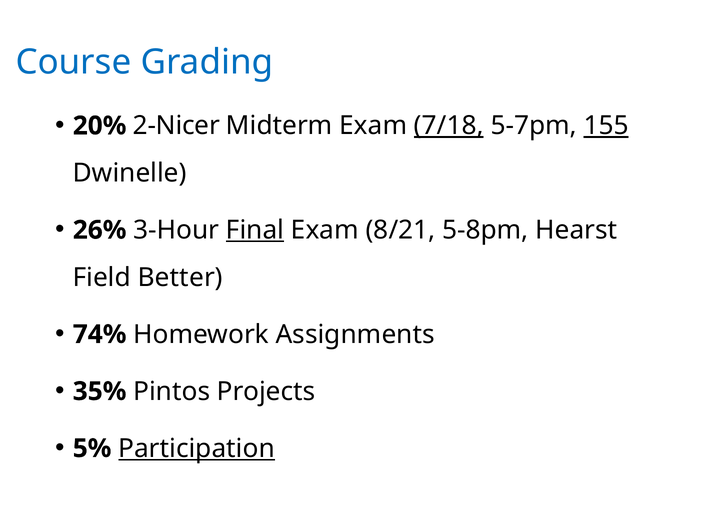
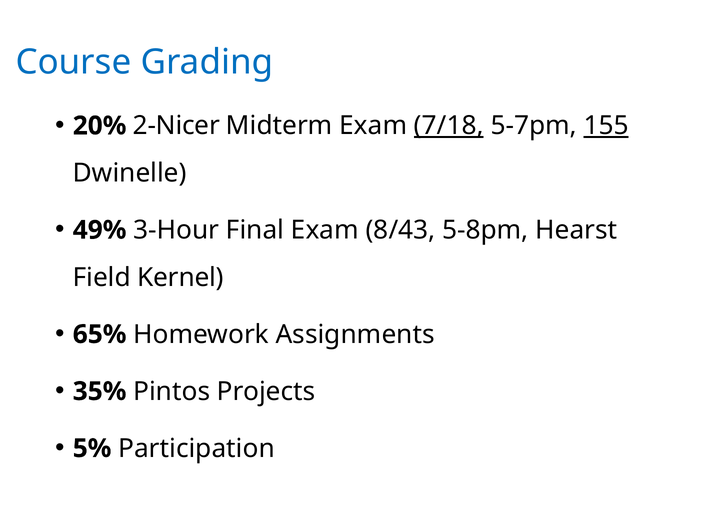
26%: 26% -> 49% (100, 230)
Final underline: present -> none (255, 230)
8/21: 8/21 -> 8/43 (401, 230)
Better: Better -> Kernel (180, 278)
74%: 74% -> 65% (100, 335)
Participation underline: present -> none (197, 449)
